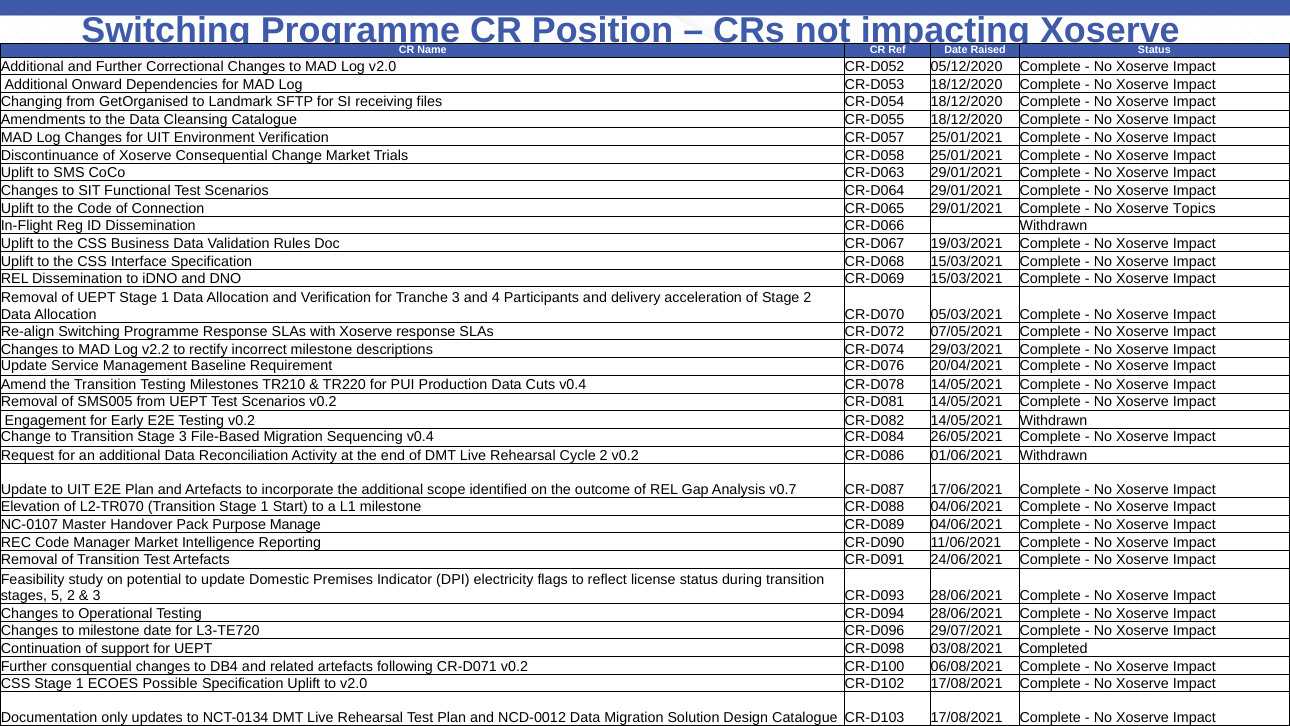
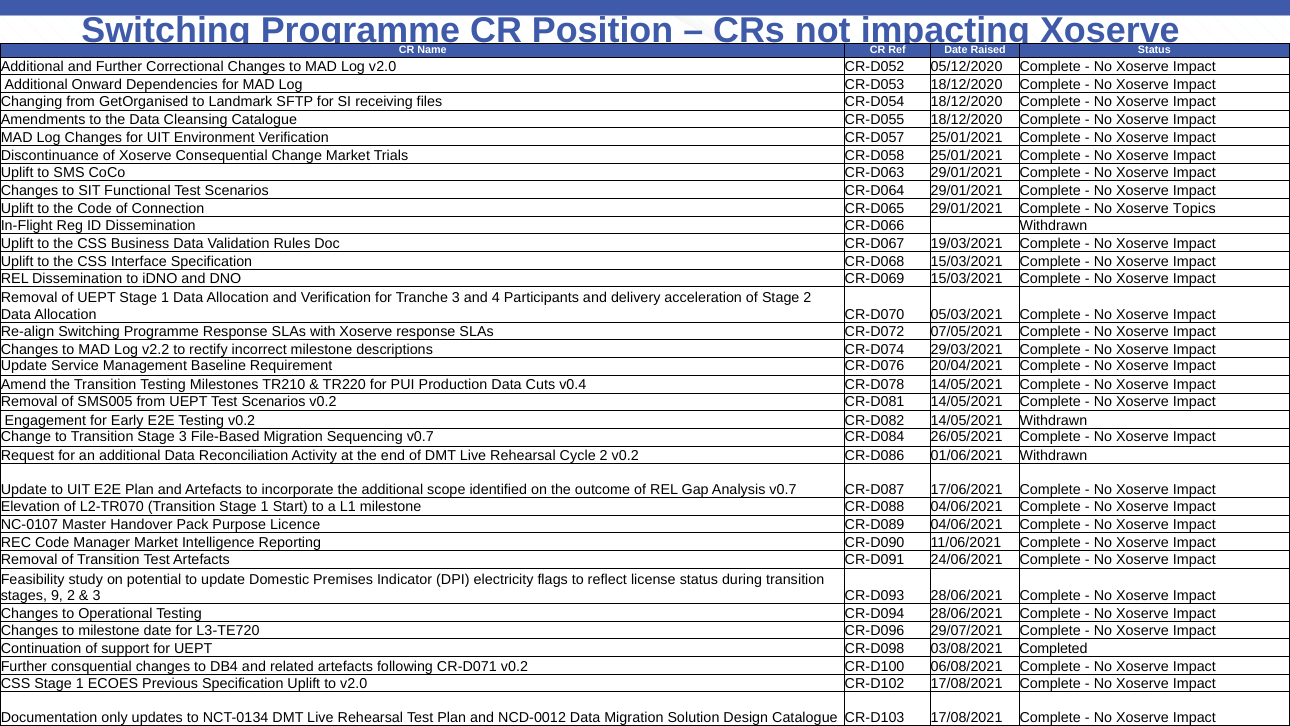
Sequencing v0.4: v0.4 -> v0.7 (420, 436)
Manage: Manage -> Licence (295, 525)
5: 5 -> 9 (57, 595)
Possible: Possible -> Previous (170, 684)
